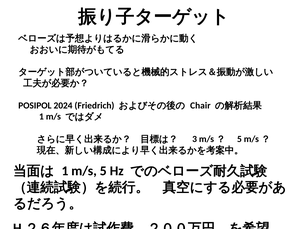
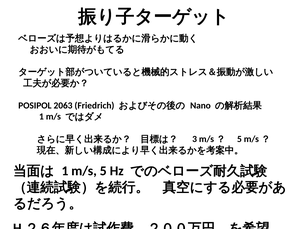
2024: 2024 -> 2063 (63, 105)
Chair: Chair -> Nano (200, 105)
